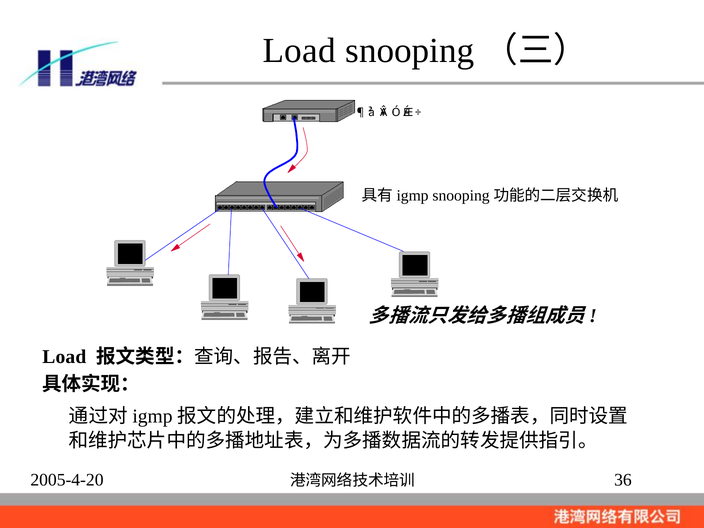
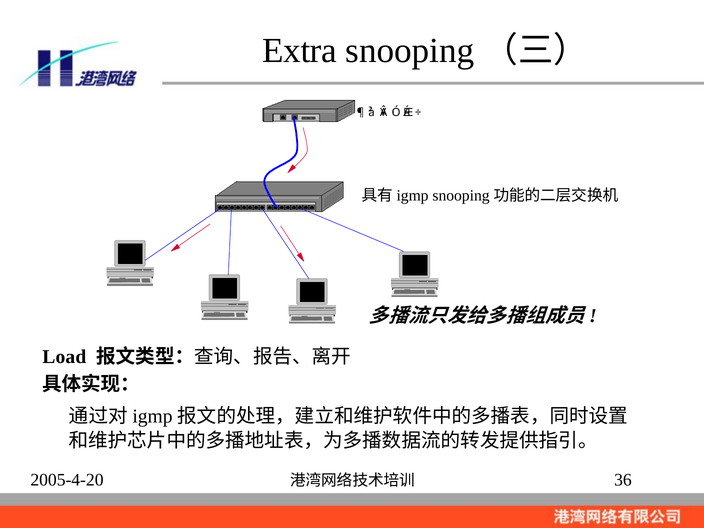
Load: Load -> Extra (300, 51)
